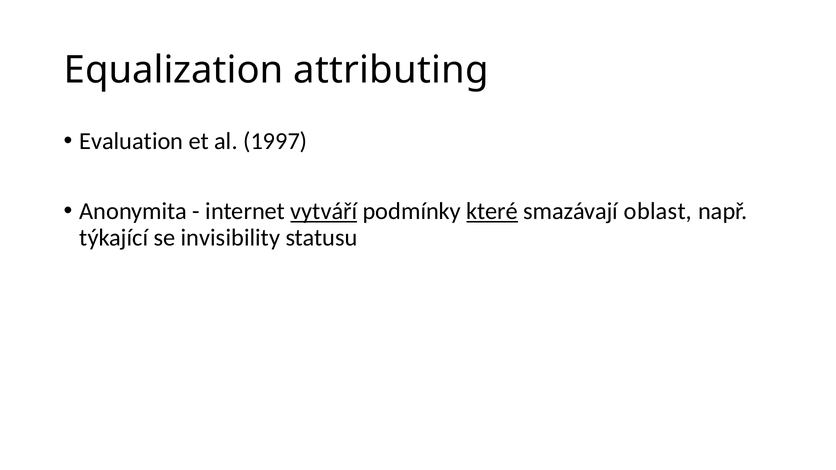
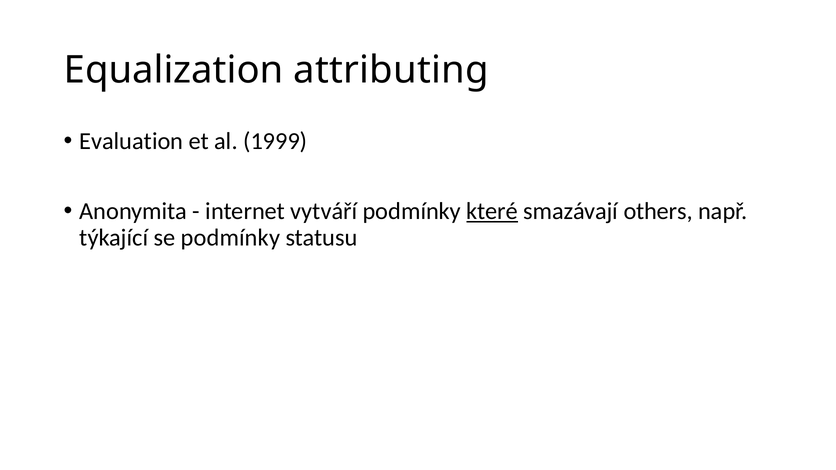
1997: 1997 -> 1999 (275, 141)
vytváří underline: present -> none (324, 211)
oblast: oblast -> others (658, 211)
se invisibility: invisibility -> podmínky (230, 238)
